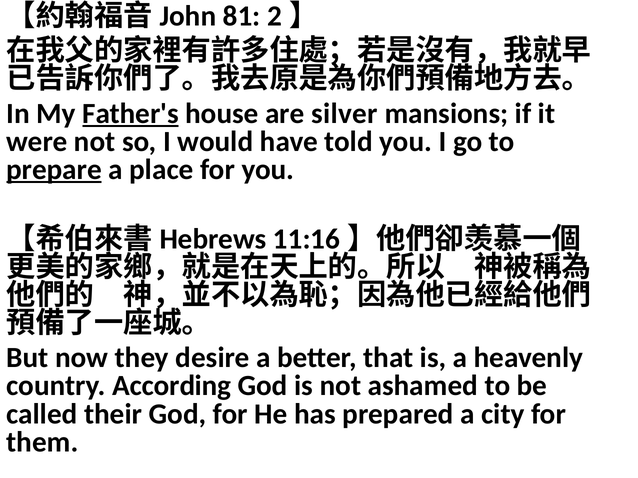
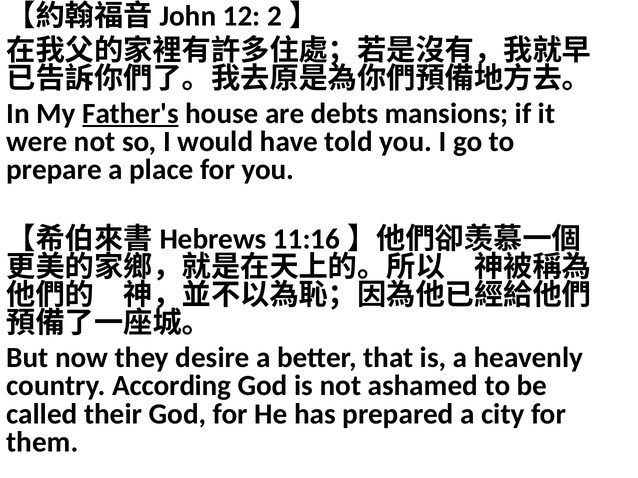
81: 81 -> 12 (242, 16)
silver: silver -> debts (345, 114)
prepare underline: present -> none (54, 170)
